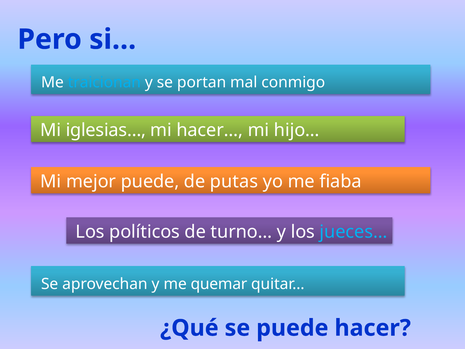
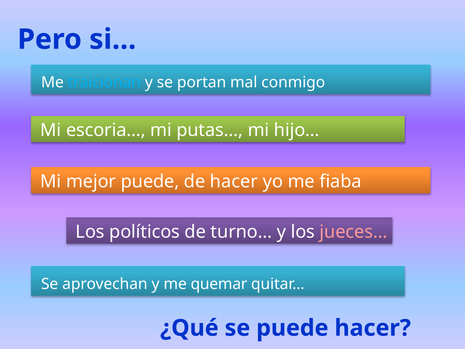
iglesias…: iglesias… -> escoria… (106, 130)
hacer…: hacer… -> putas… (210, 130)
de putas: putas -> hacer (234, 181)
jueces… colour: light blue -> pink (354, 232)
